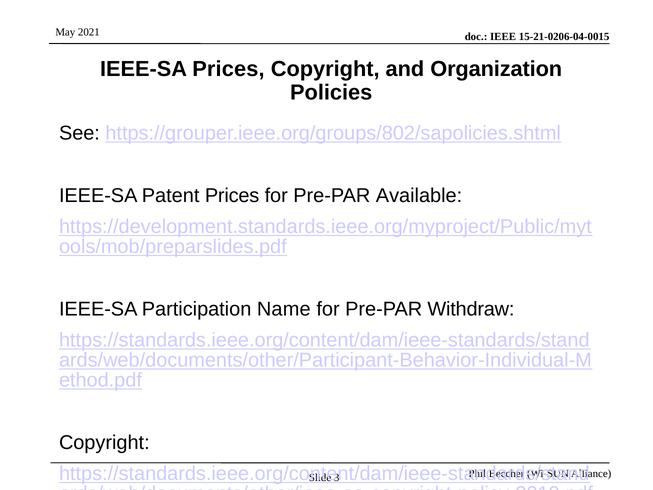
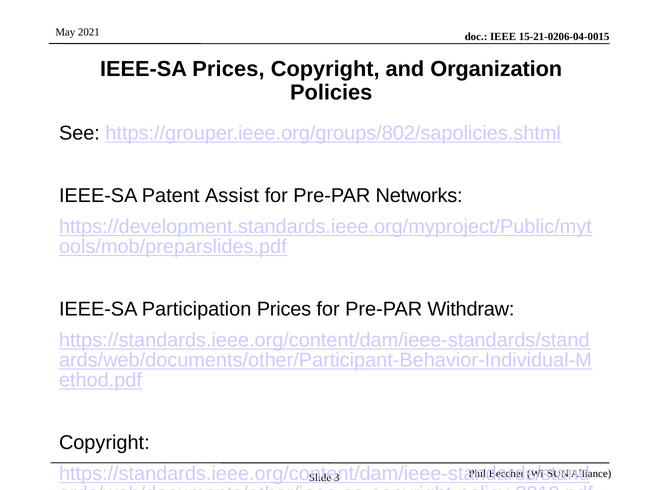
Patent Prices: Prices -> Assist (232, 195)
Available: Available -> Networks (419, 195)
Participation Name: Name -> Prices (284, 309)
